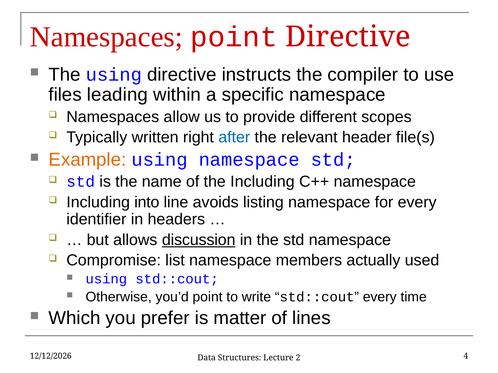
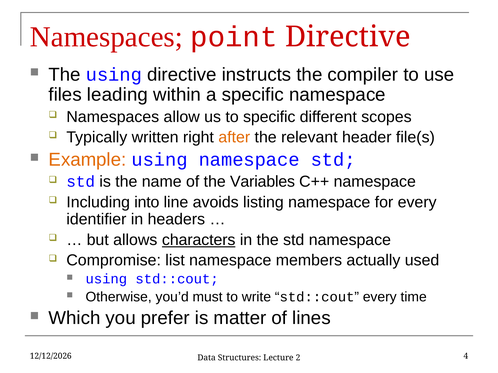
to provide: provide -> specific (269, 117)
after colour: blue -> orange (234, 137)
the Including: Including -> Variables (263, 182)
discussion: discussion -> characters (199, 240)
you’d point: point -> must (208, 297)
